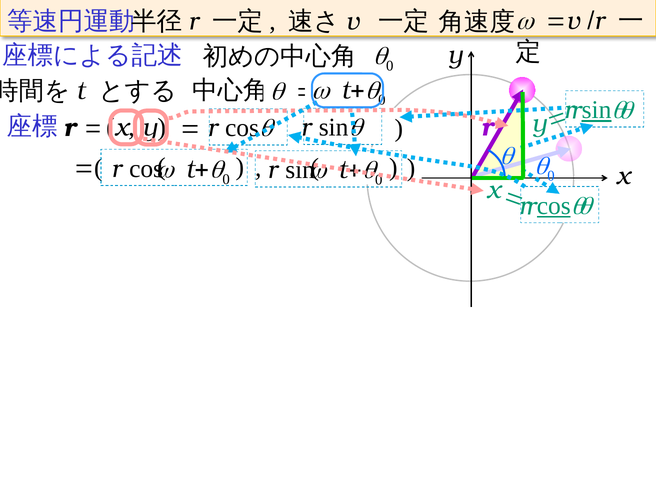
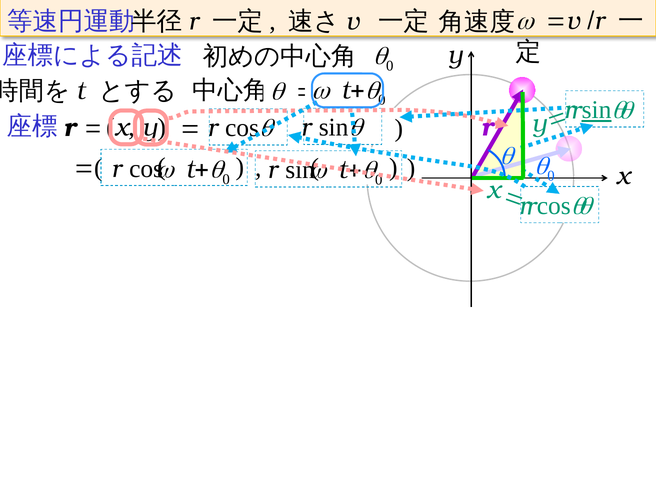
cos underline: present -> none (554, 206)
